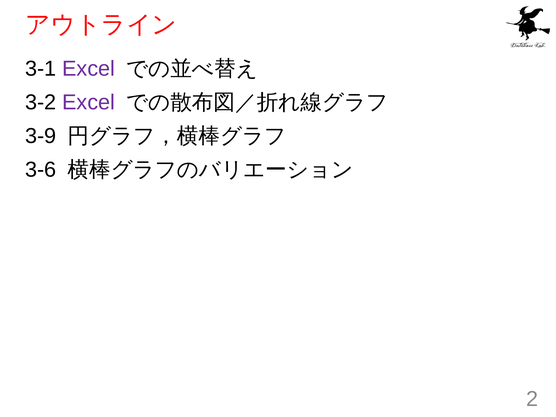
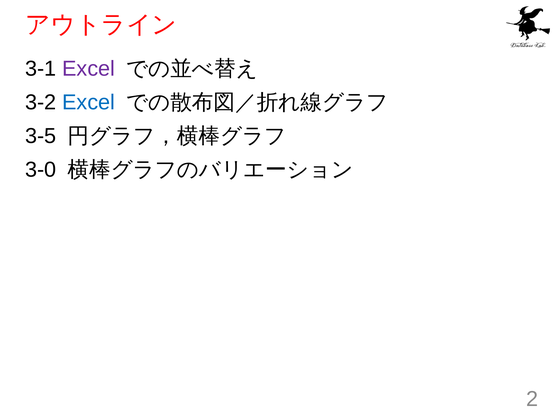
Excel colour: purple -> blue (89, 102)
3-9: 3-9 -> 3-5 (41, 136)
3-6: 3-6 -> 3-0 (41, 170)
